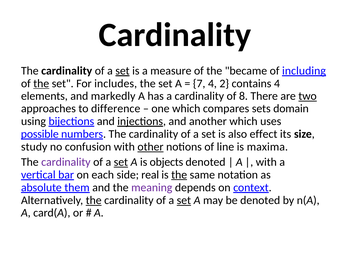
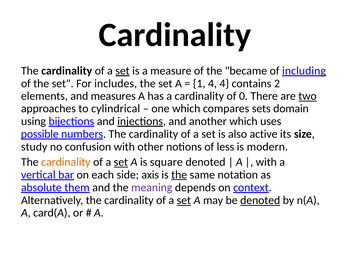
the underline: present -> none (41, 84)
7: 7 -> 1 (199, 84)
4 2: 2 -> 4 (224, 84)
contains 4: 4 -> 2 (277, 84)
markedly: markedly -> measures (113, 96)
8: 8 -> 0 (243, 96)
difference: difference -> cylindrical (116, 109)
effect: effect -> active (264, 134)
other underline: present -> none (151, 147)
line: line -> less (225, 147)
maxima: maxima -> modern (267, 147)
cardinality colour: purple -> orange (66, 162)
objects: objects -> square (166, 162)
real: real -> axis (150, 175)
the underline: present -> none (94, 201)
denoted underline: none -> present (260, 201)
